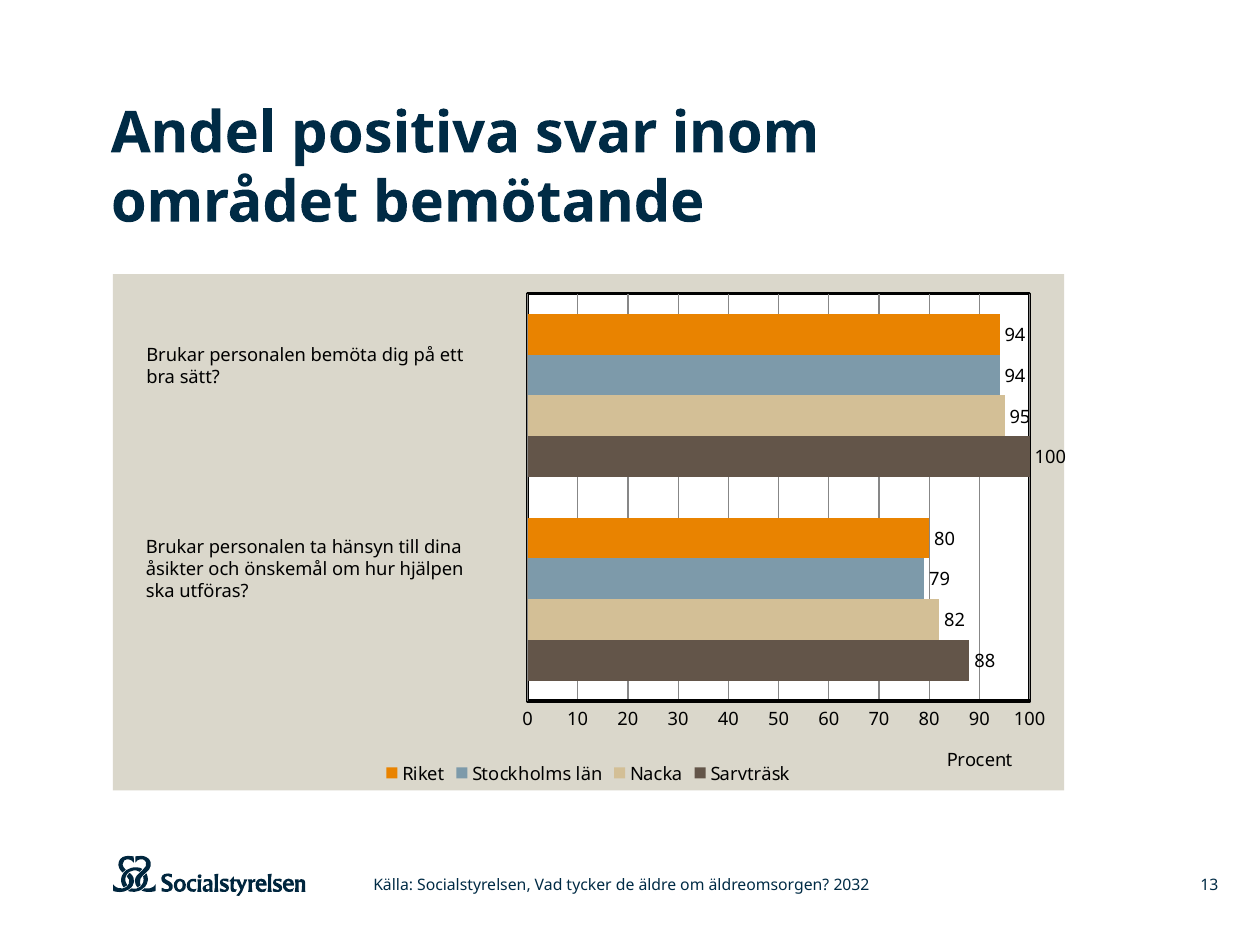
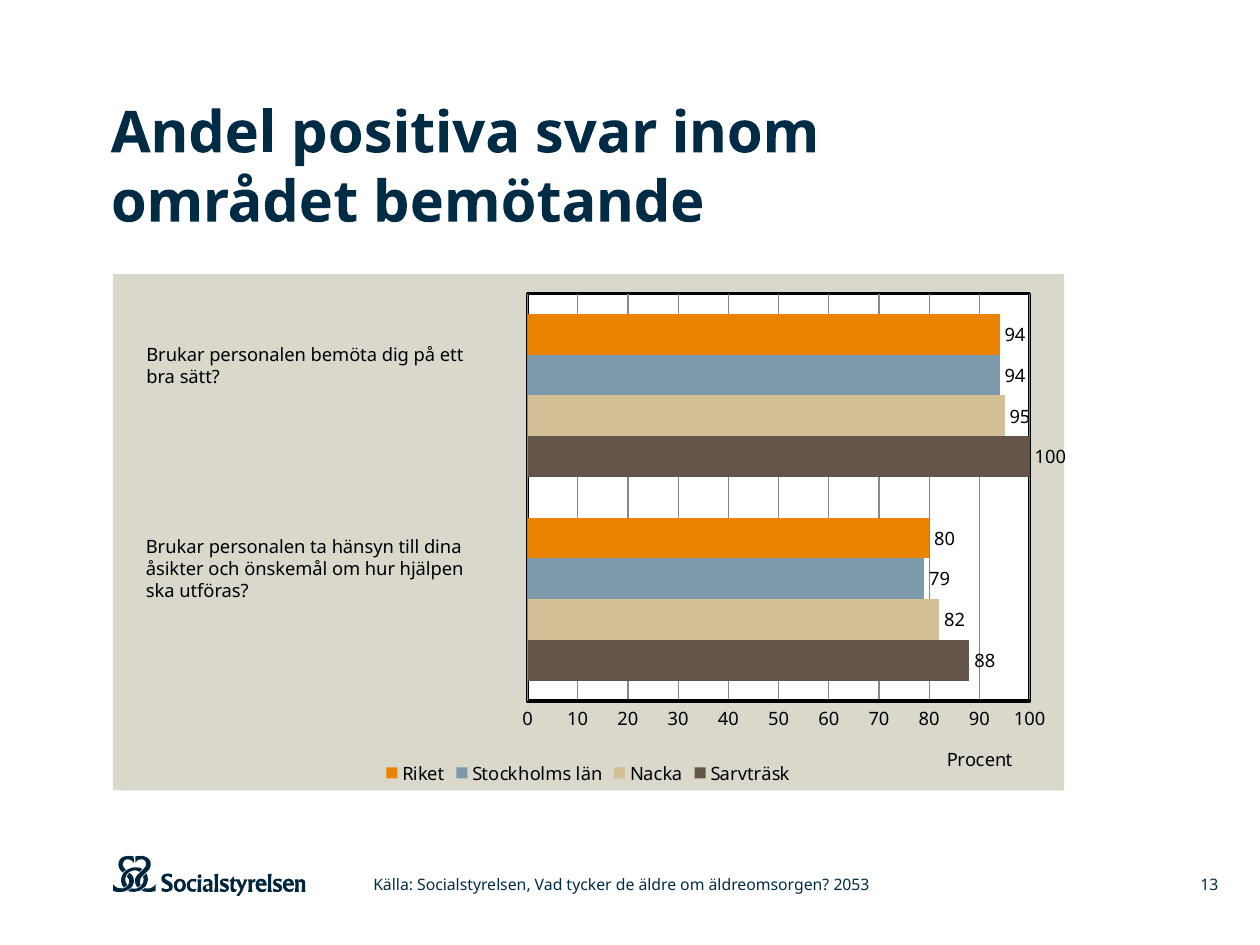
2032: 2032 -> 2053 (851, 886)
